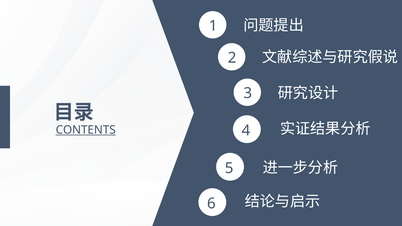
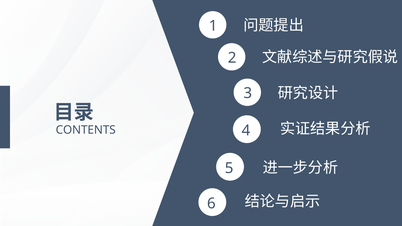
CONTENTS underline: present -> none (86, 130)
